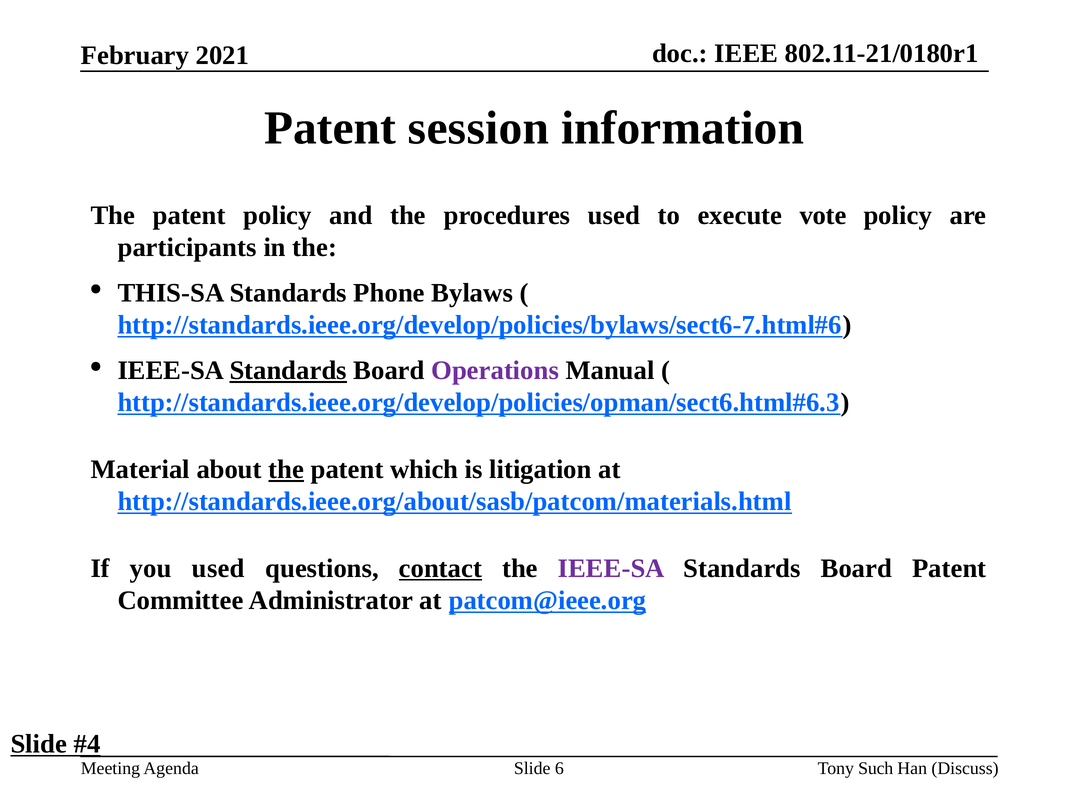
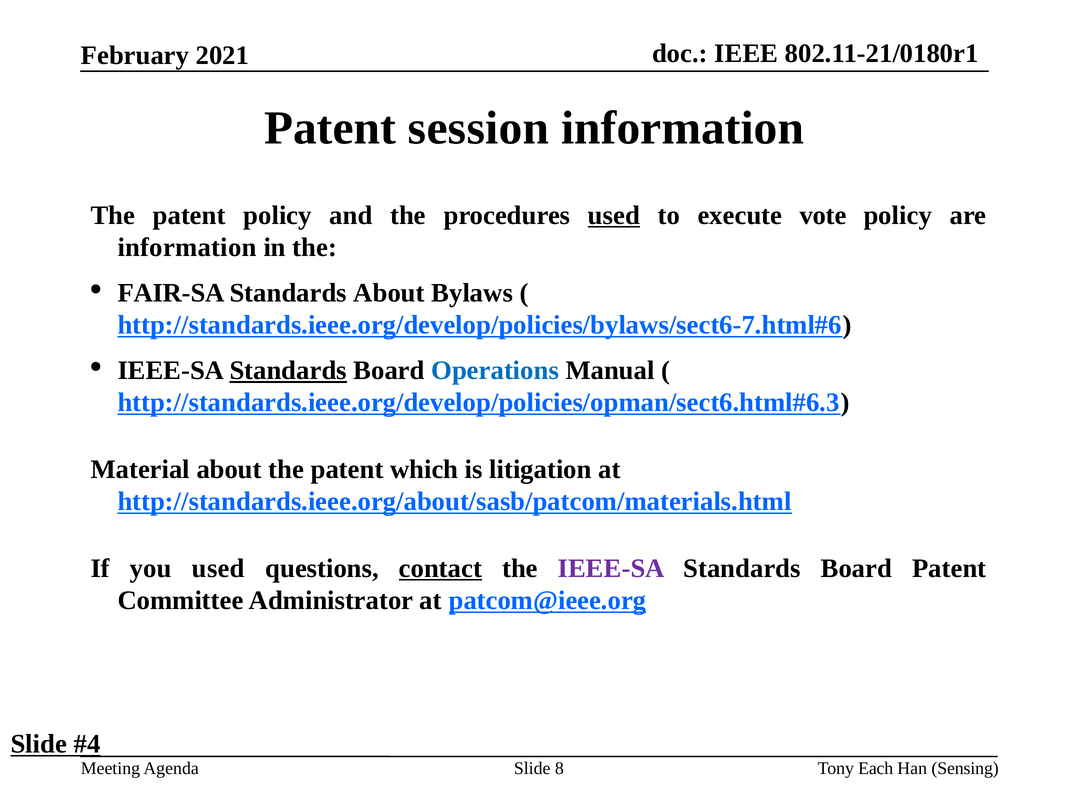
used underline: none -> present (614, 216)
participants: participants -> information (187, 248)
THIS-SA: THIS-SA -> FAIR-SA (171, 293)
Standards Phone: Phone -> About (389, 293)
Operations colour: purple -> blue (495, 371)
the underline: present -> none (286, 470)
6: 6 -> 8 (559, 769)
Such: Such -> Each (876, 769)
Discuss: Discuss -> Sensing (965, 769)
